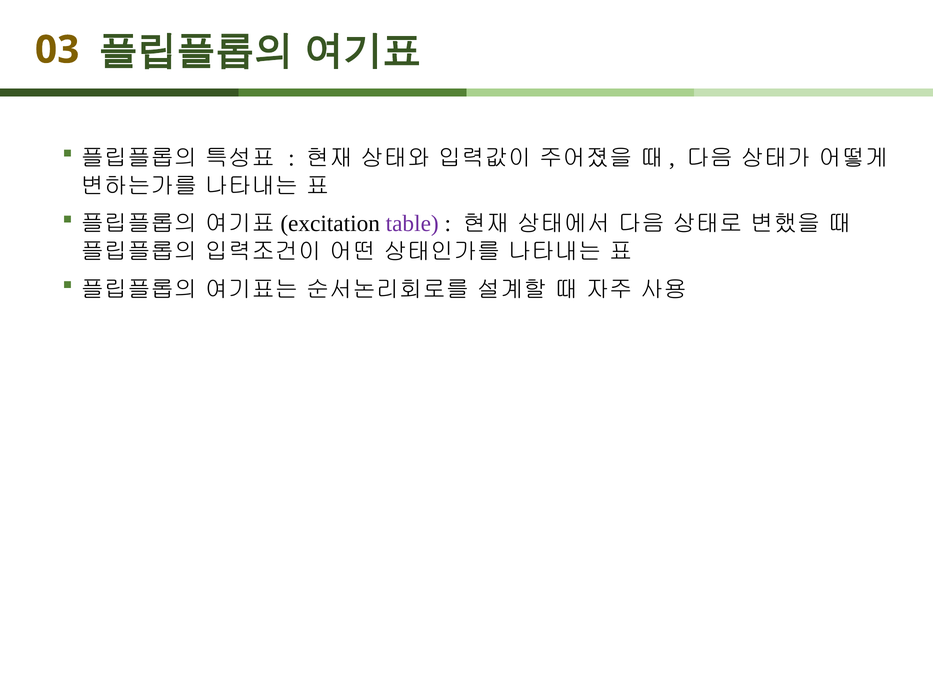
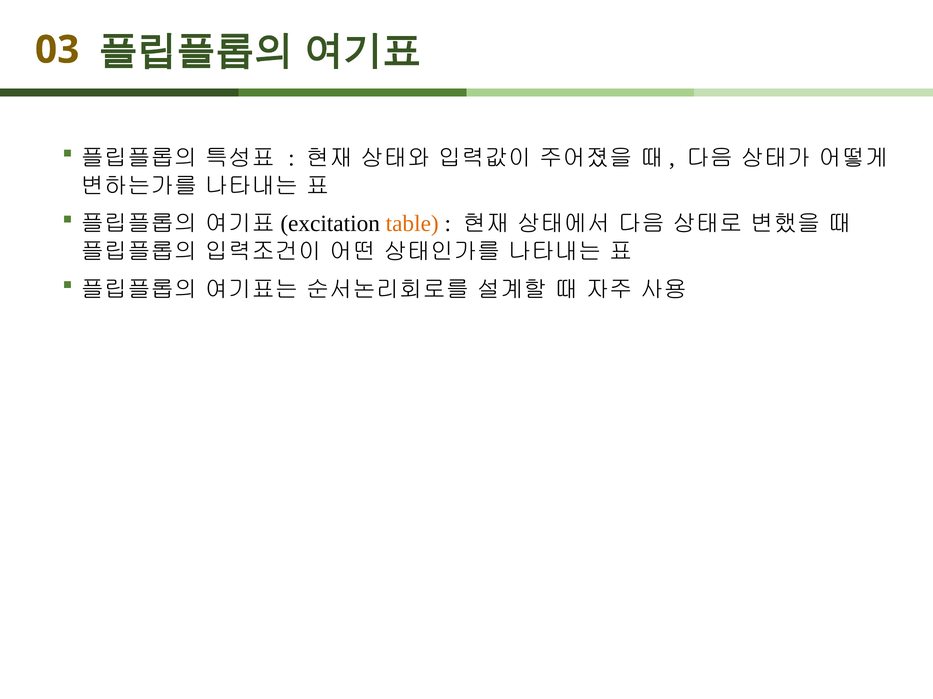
table colour: purple -> orange (412, 224)
